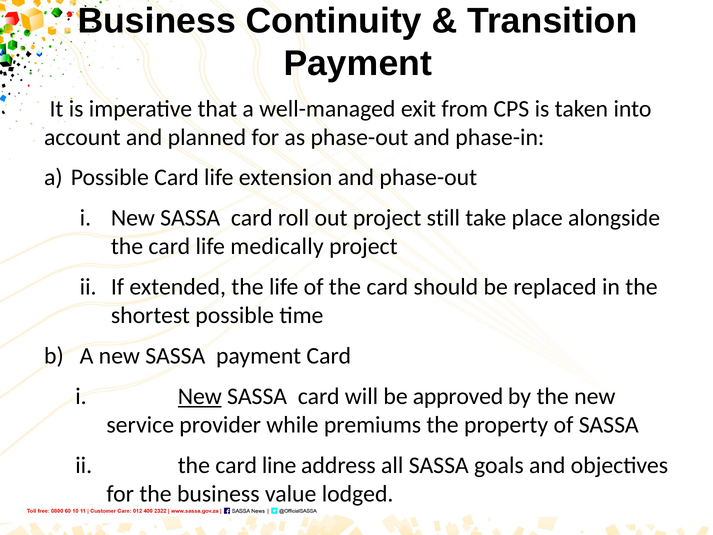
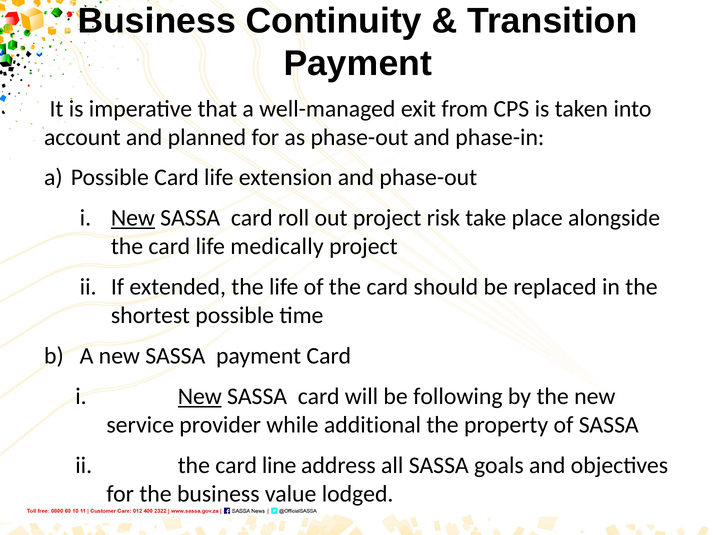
New underline: none -> present (133, 218)
still: still -> risk (443, 218)
approved: approved -> following (458, 396)
premiums: premiums -> additional (372, 425)
